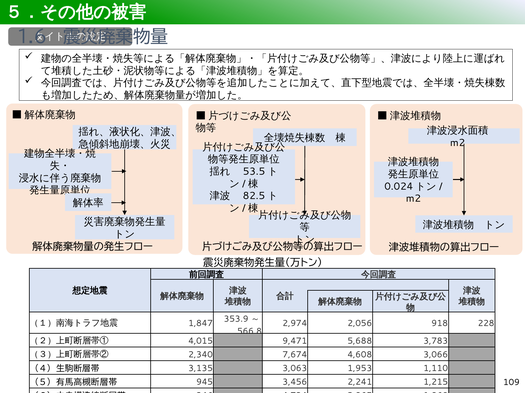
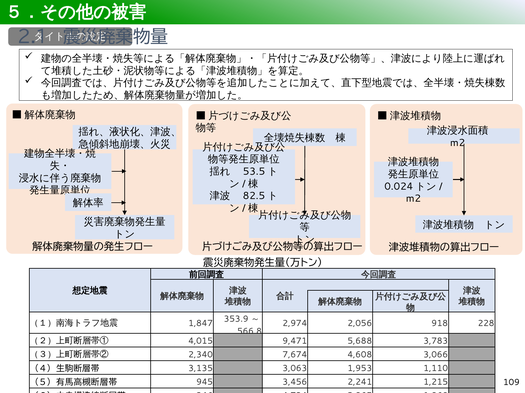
1.6: 1.6 -> 2.1 (32, 37)
